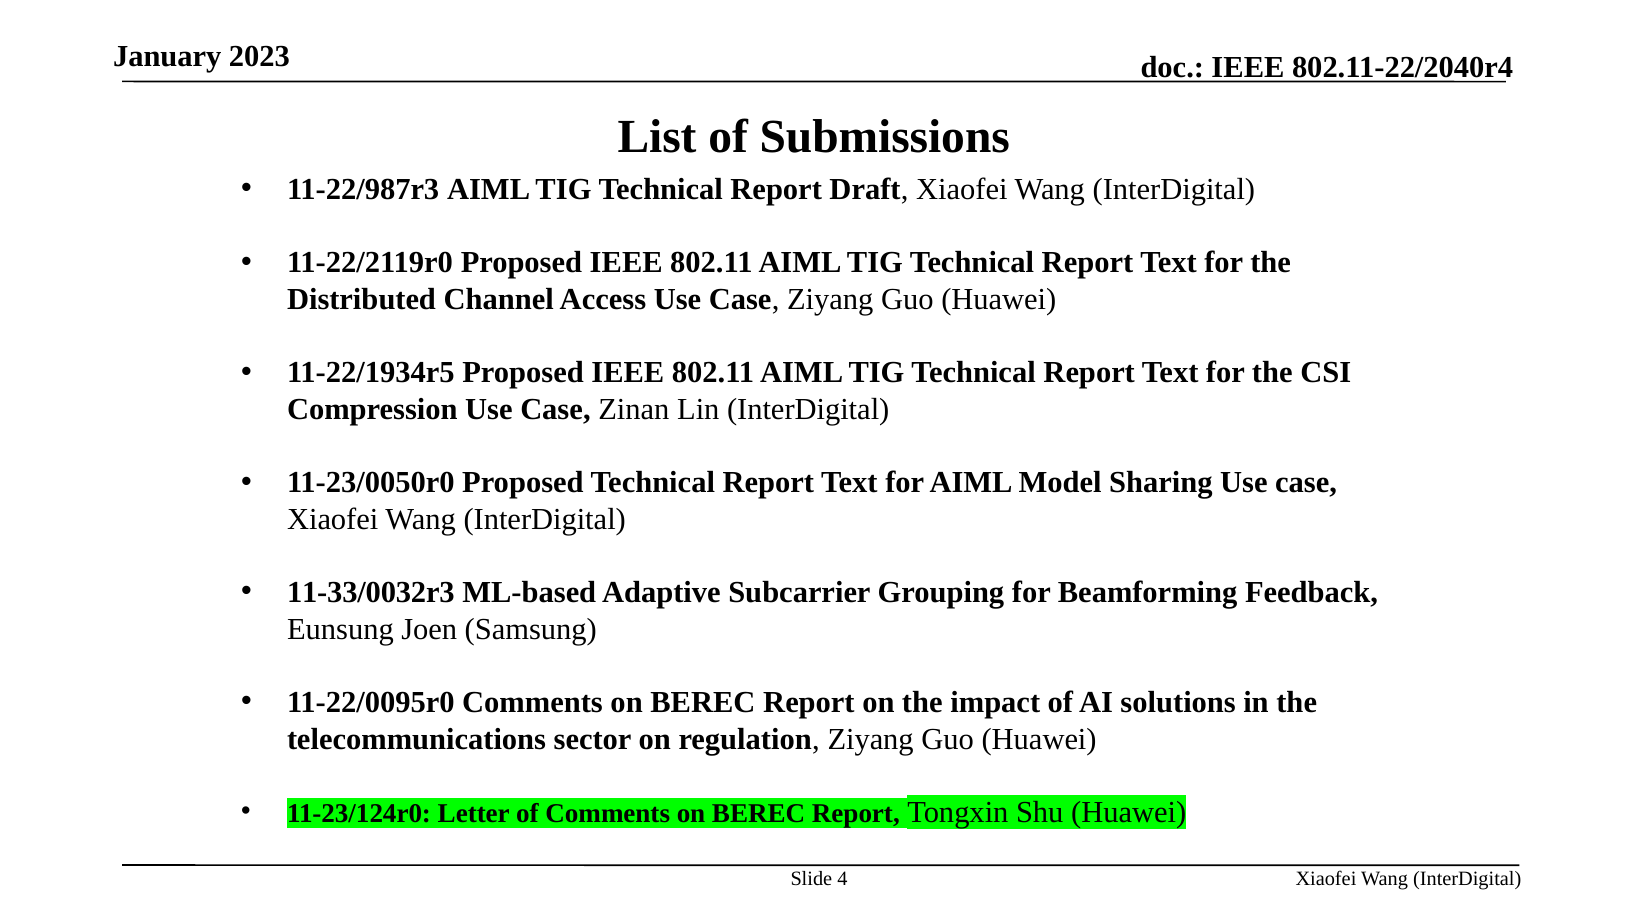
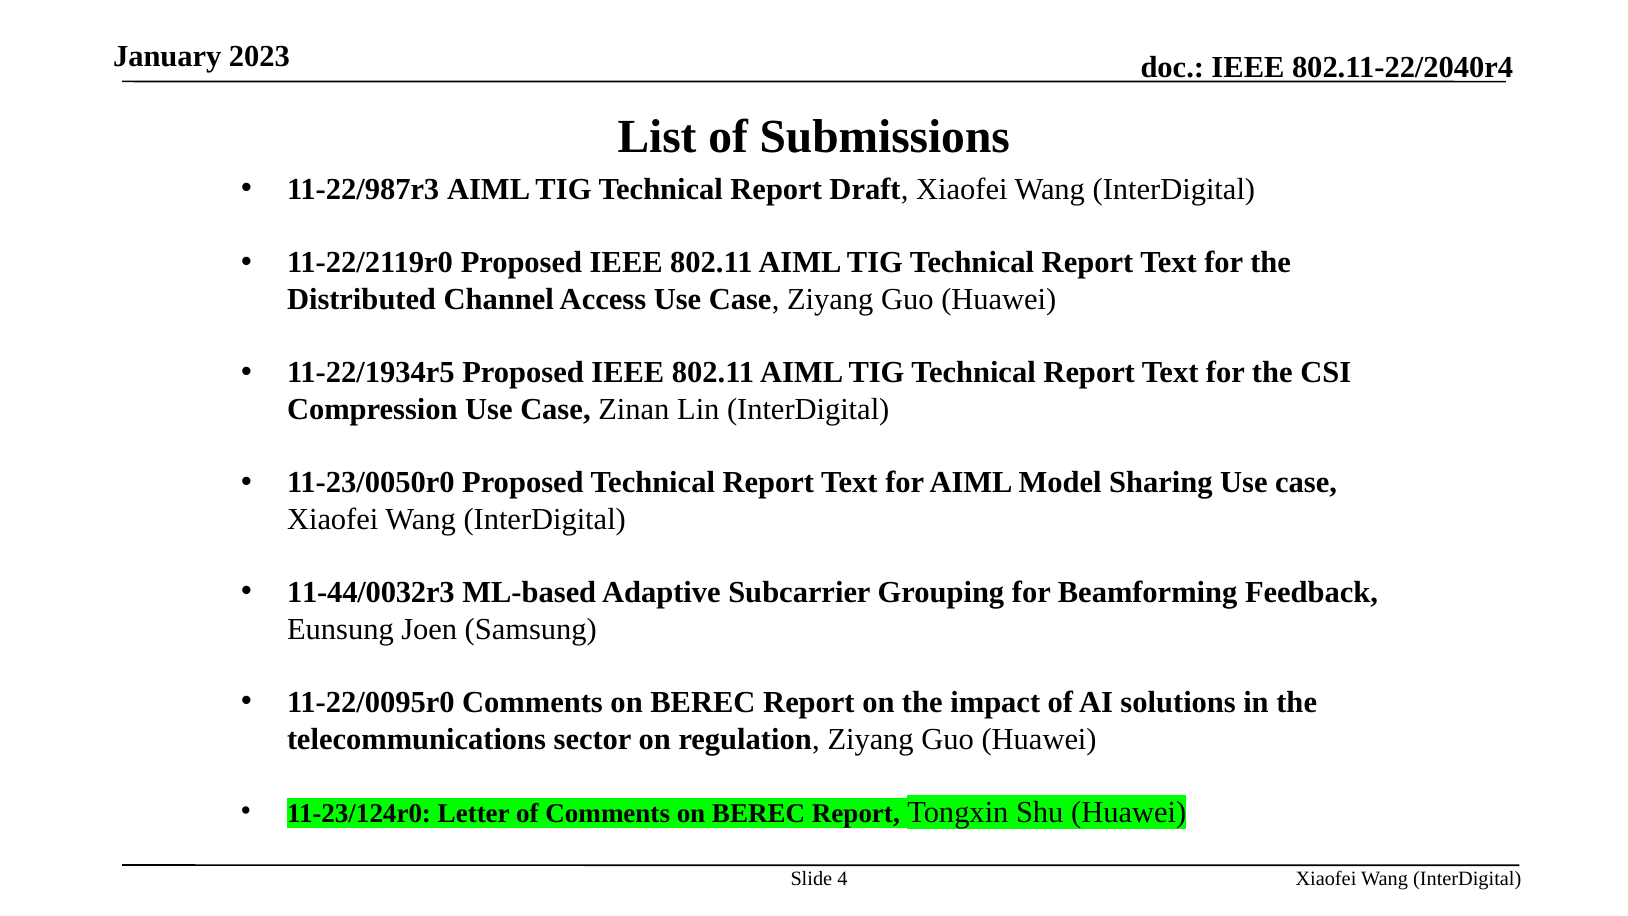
11-33/0032r3: 11-33/0032r3 -> 11-44/0032r3 (371, 592)
